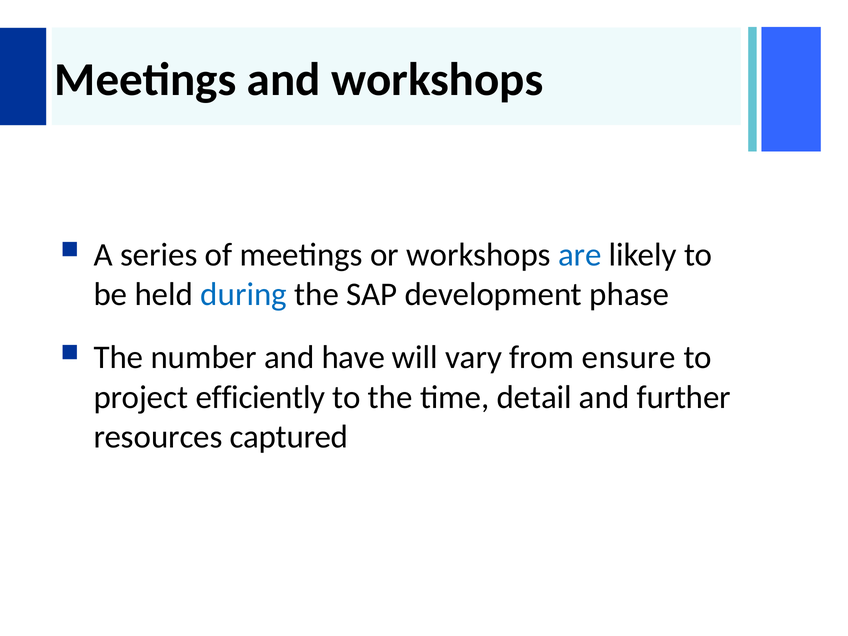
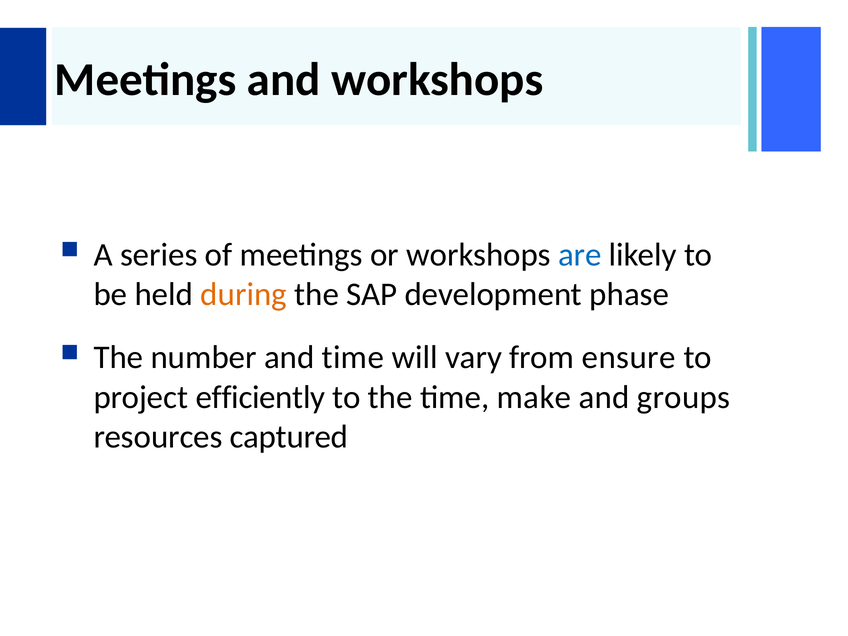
during colour: blue -> orange (244, 294)
and have: have -> time (353, 358)
detail: detail -> make (534, 397)
further: further -> groups (683, 397)
